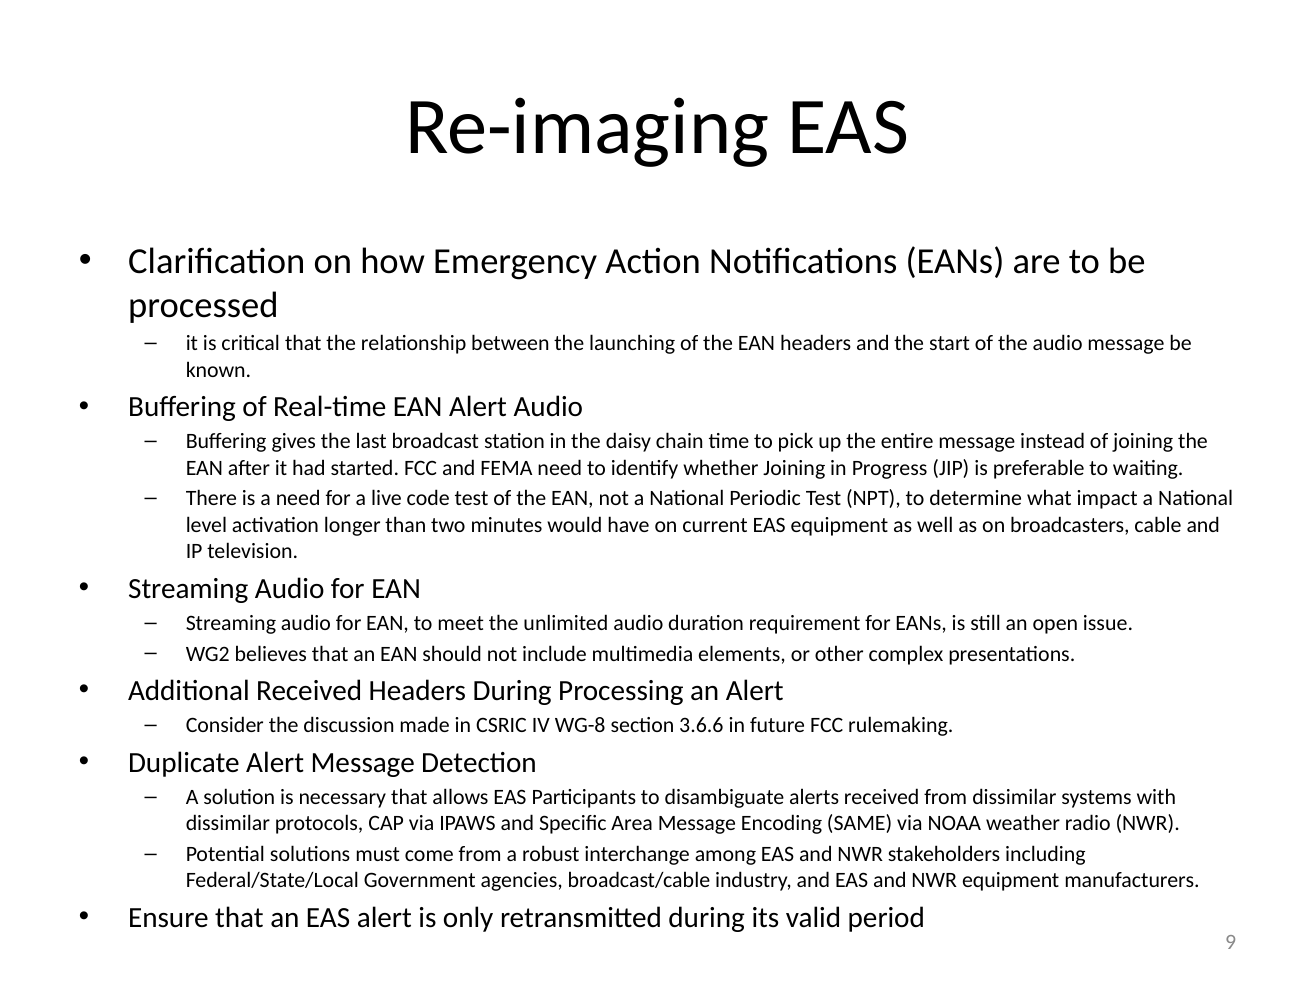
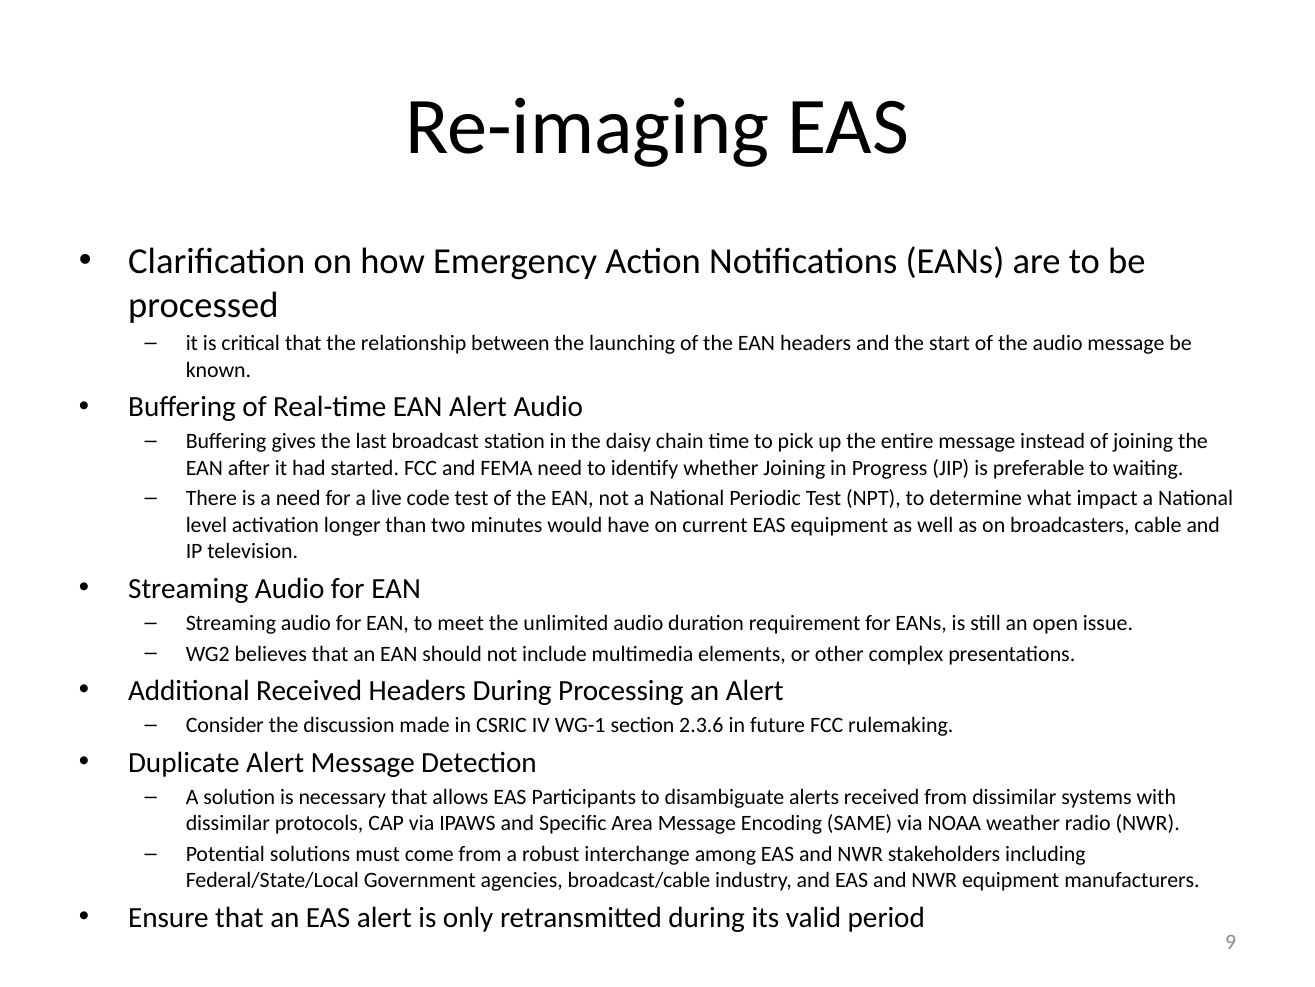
WG-8: WG-8 -> WG-1 (580, 725)
3.6.6: 3.6.6 -> 2.3.6 (701, 725)
